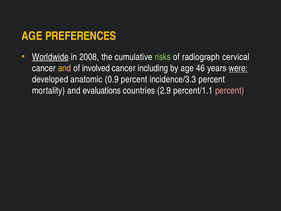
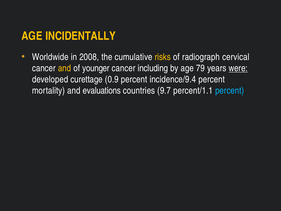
PREFERENCES: PREFERENCES -> INCIDENTALLY (81, 36)
Worldwide underline: present -> none (50, 57)
risks colour: light green -> yellow (163, 57)
involved: involved -> younger (96, 68)
46: 46 -> 79 (200, 68)
anatomic: anatomic -> curettage (87, 79)
incidence/3.3: incidence/3.3 -> incidence/9.4 (173, 79)
2.9: 2.9 -> 9.7 (164, 91)
percent colour: pink -> light blue (230, 91)
